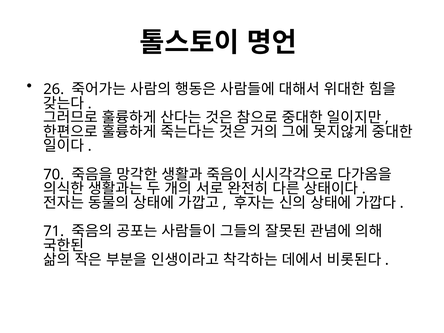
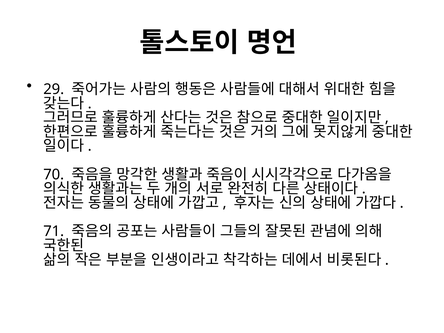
26: 26 -> 29 (54, 89)
